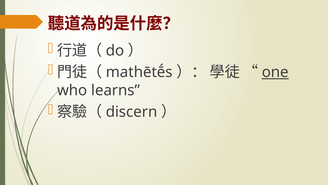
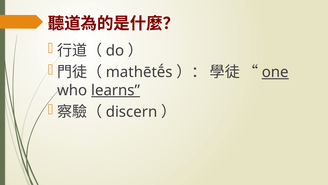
learns underline: none -> present (116, 90)
